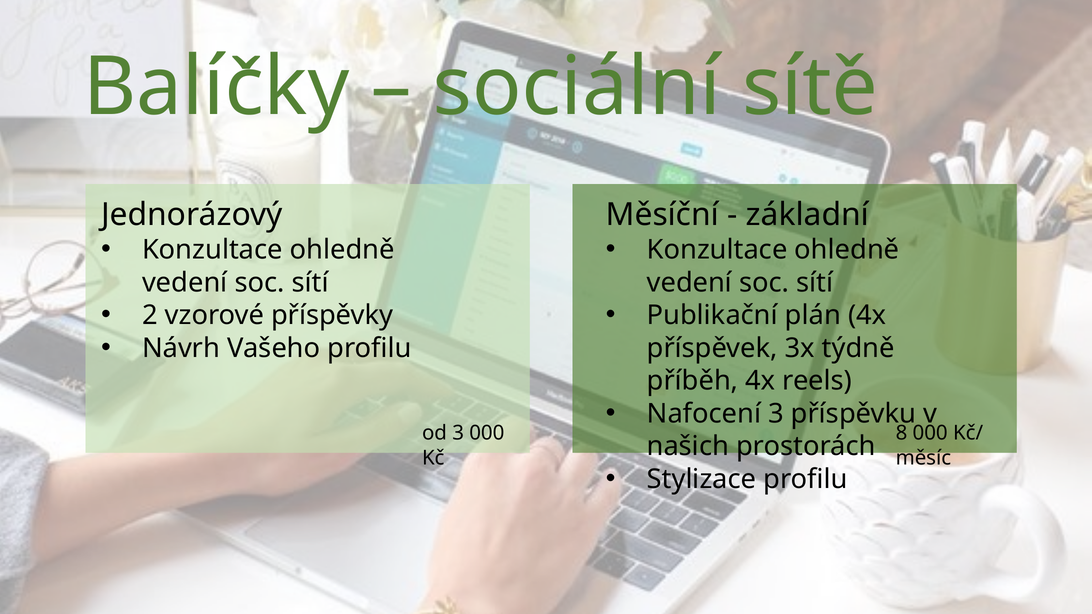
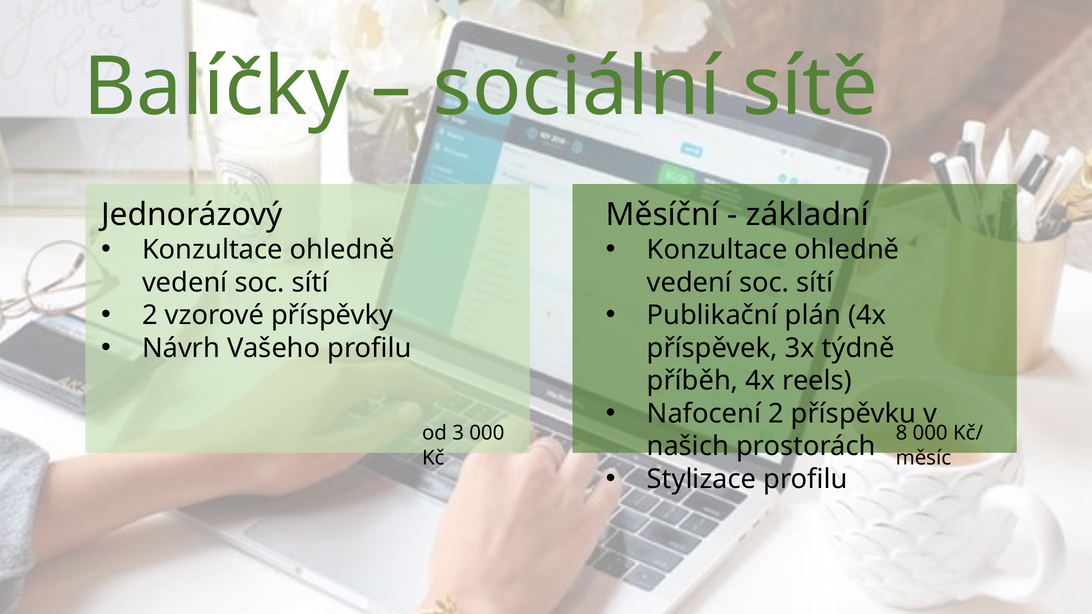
Nafocení 3: 3 -> 2 (776, 414)
